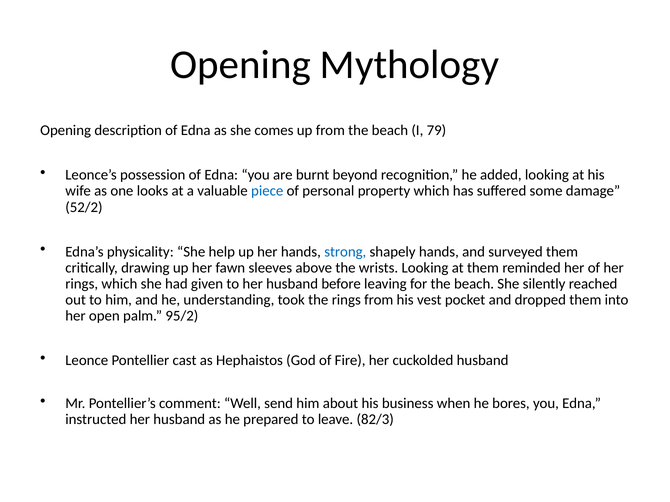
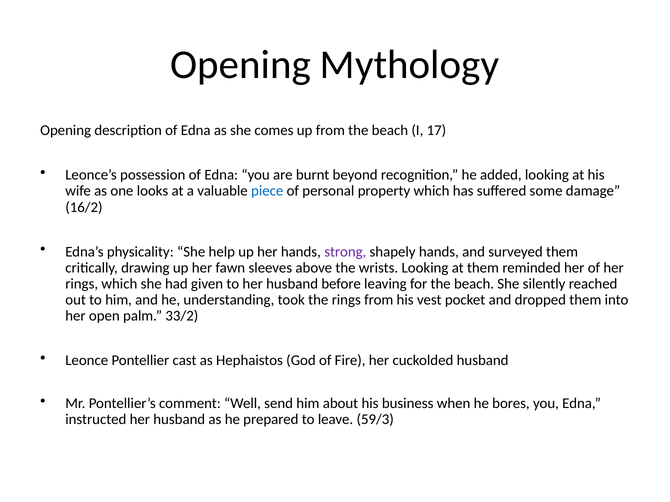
79: 79 -> 17 (436, 131)
52/2: 52/2 -> 16/2 (84, 207)
strong colour: blue -> purple (345, 252)
95/2: 95/2 -> 33/2 (182, 316)
82/3: 82/3 -> 59/3 (375, 420)
